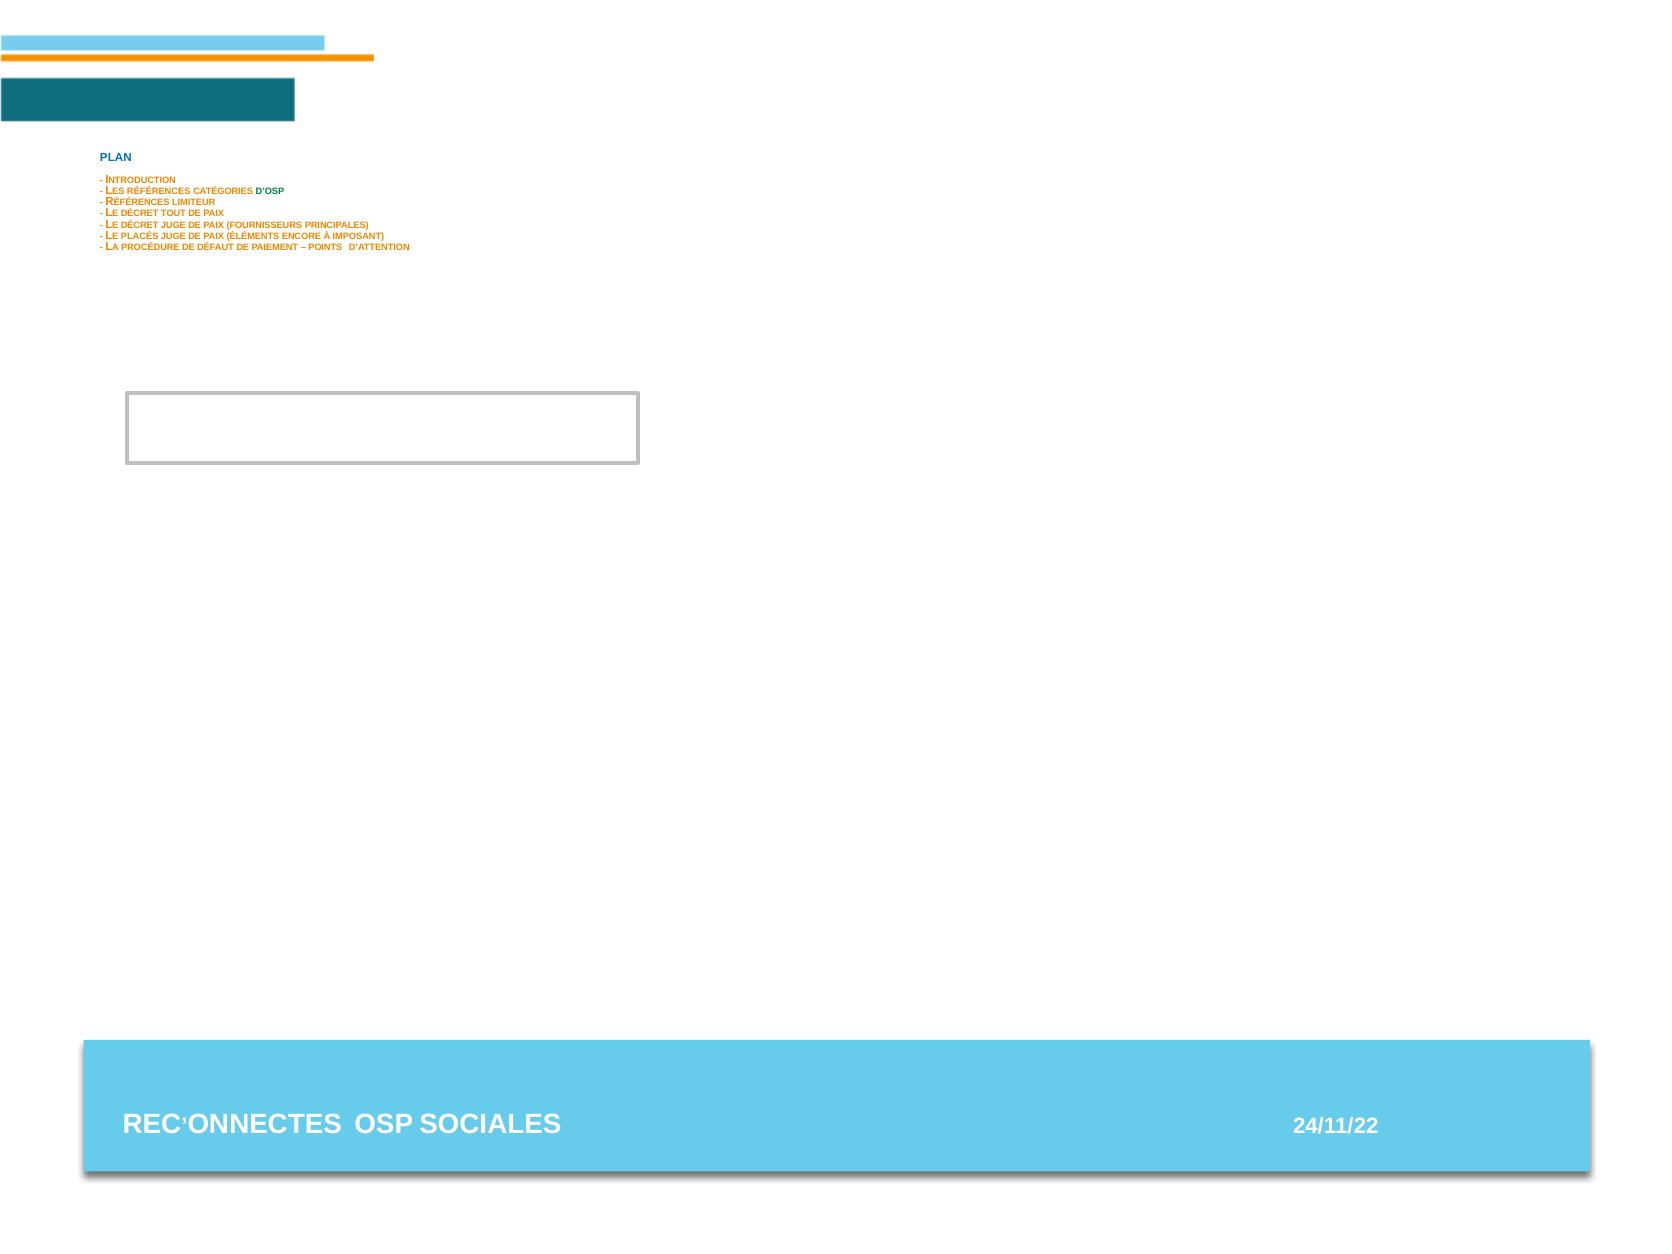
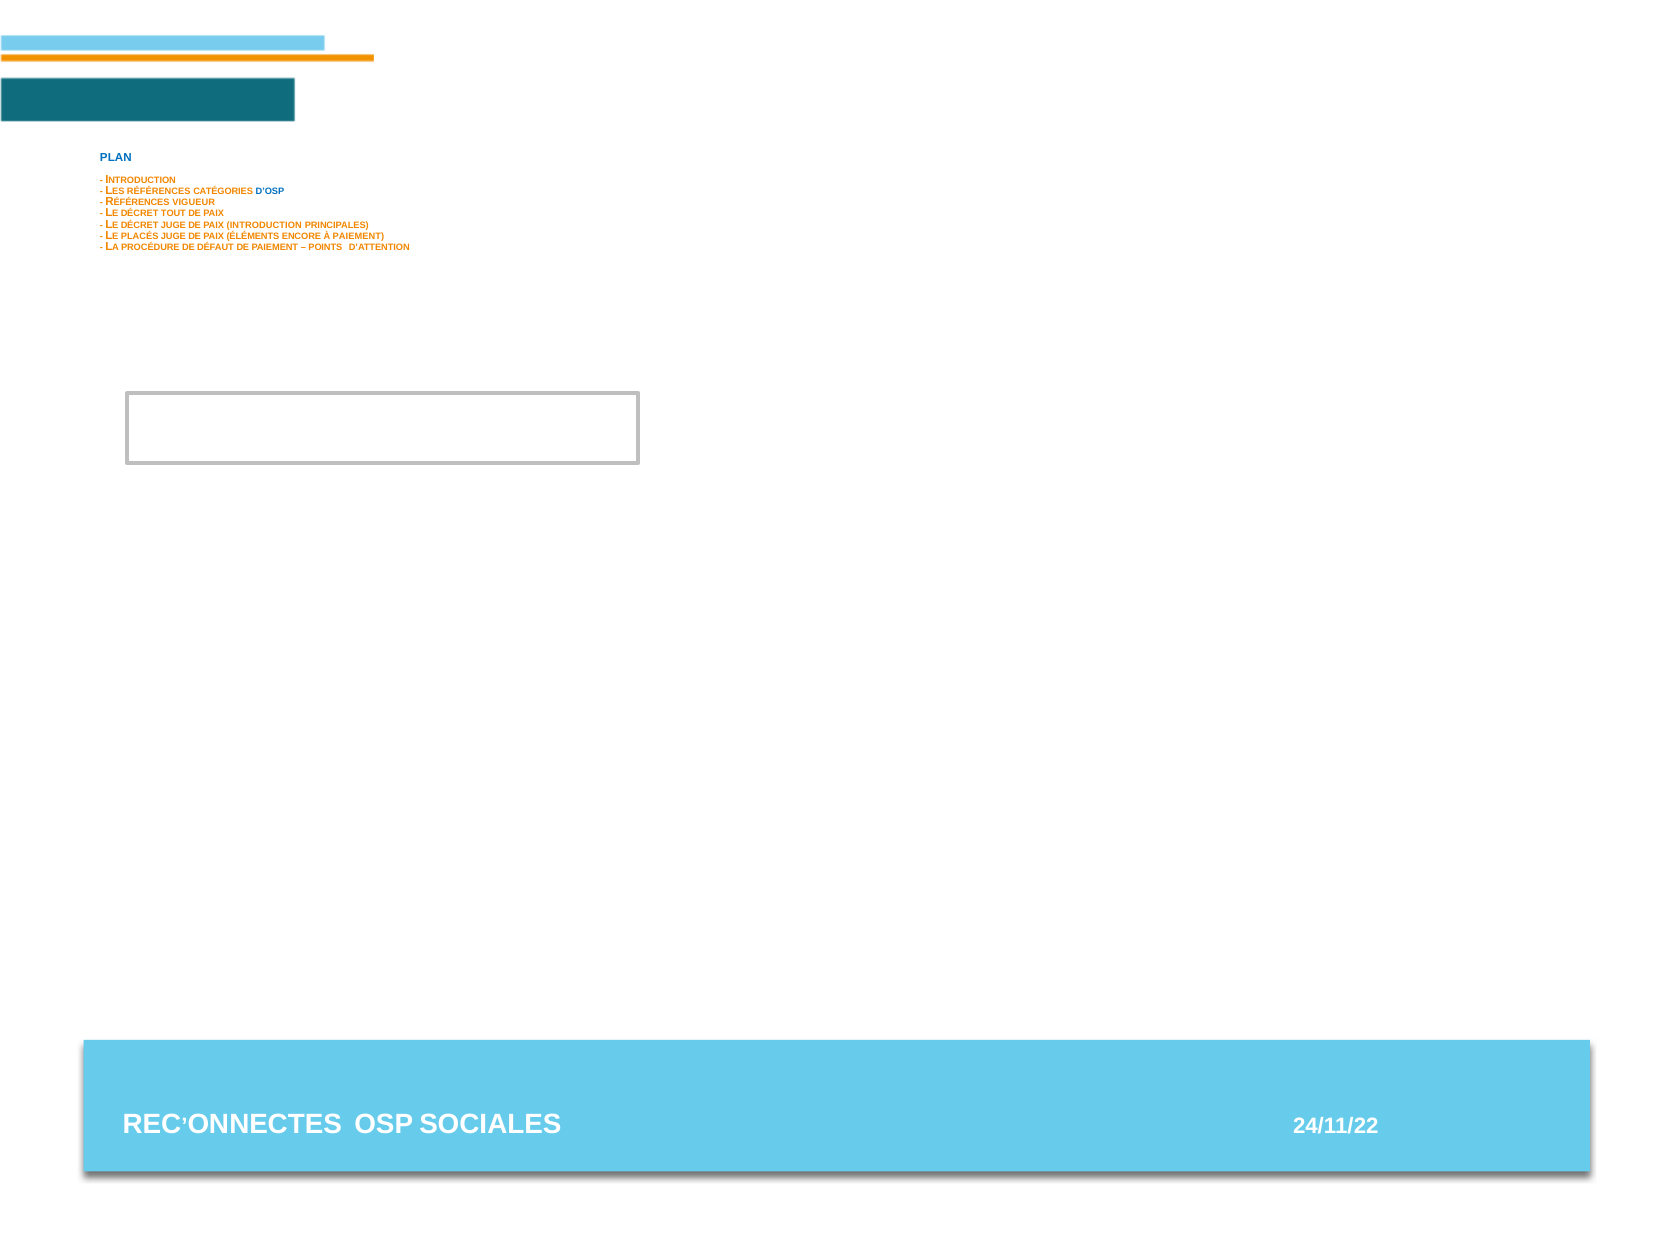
D’OSP colour: green -> blue (270, 192)
LIMITEUR: LIMITEUR -> VIGUEUR (194, 203)
PAIX FOURNISSEURS: FOURNISSEURS -> INTRODUCTION (264, 225)
À IMPOSANT: IMPOSANT -> PAIEMENT (358, 236)
